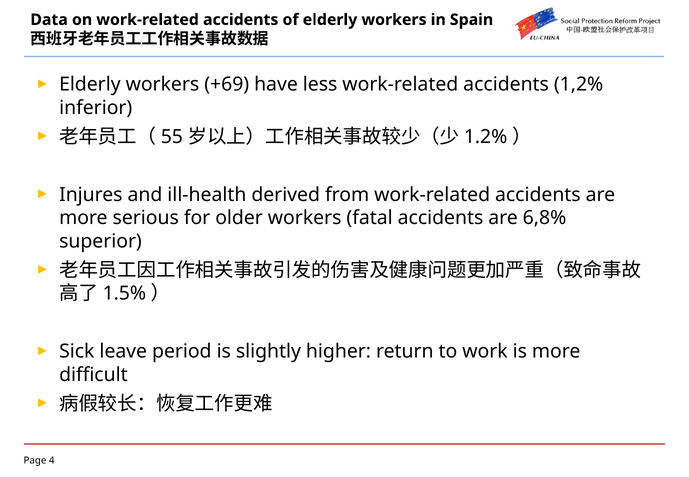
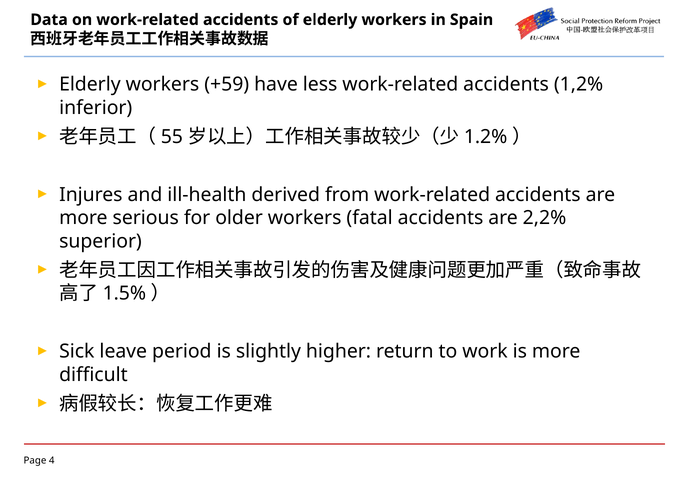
+69: +69 -> +59 (227, 84)
6,8%: 6,8% -> 2,2% (545, 218)
